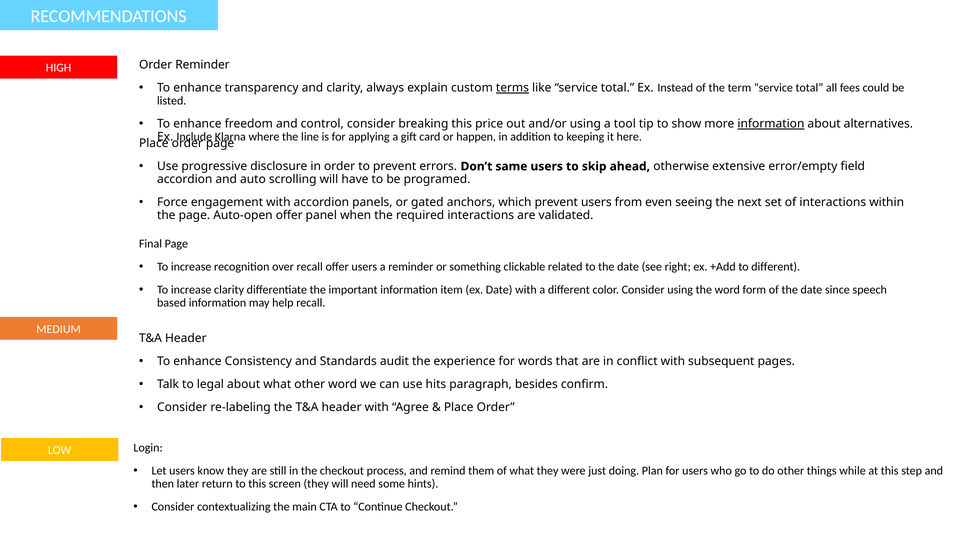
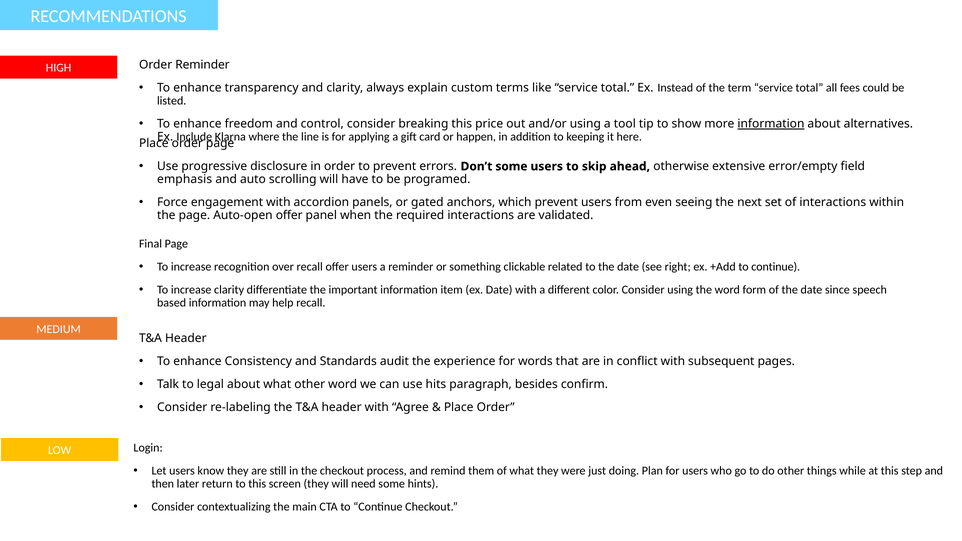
terms underline: present -> none (512, 88)
Don’t same: same -> some (511, 166)
accordion: accordion -> emphasis (185, 179)
+Add to different: different -> continue (776, 267)
